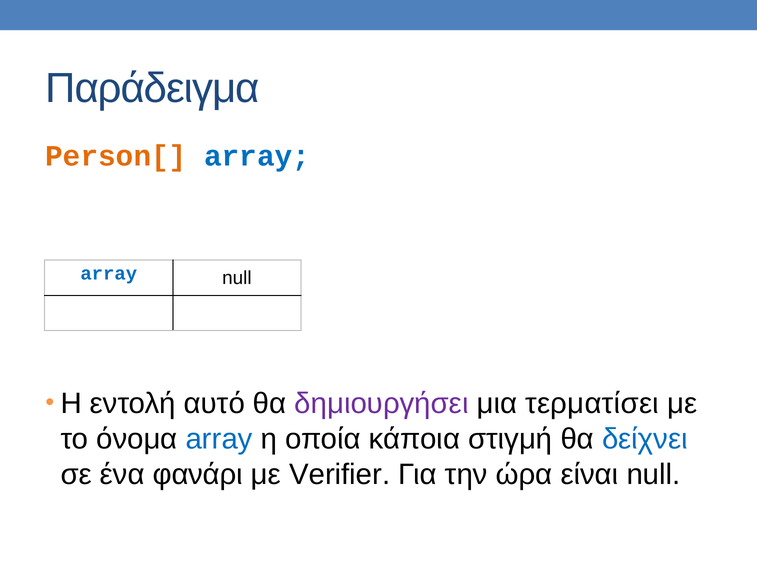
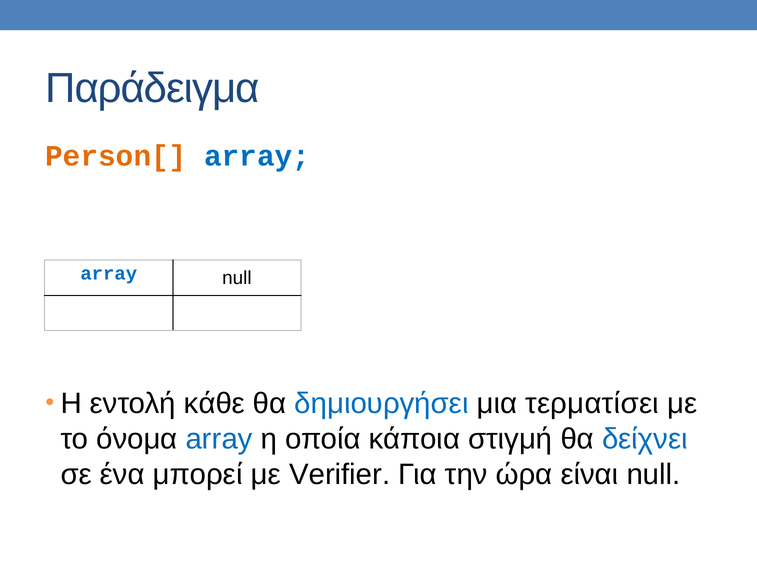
αυτό: αυτό -> κάθε (214, 403)
δημιουργήσει colour: purple -> blue (381, 403)
φανάρι: φανάρι -> μπορεί (198, 474)
